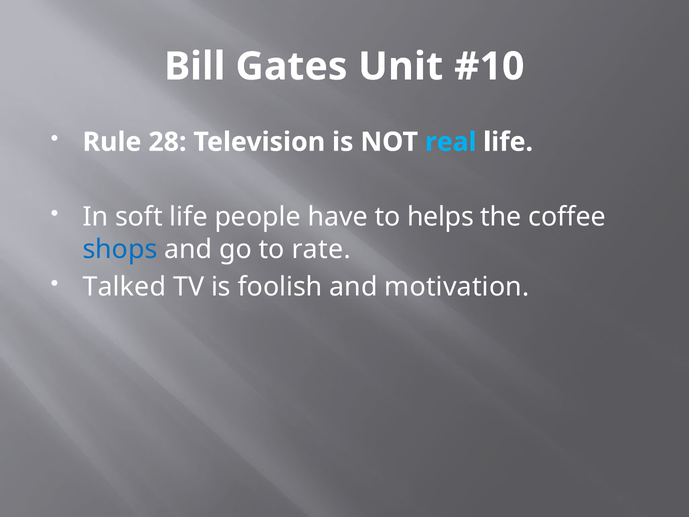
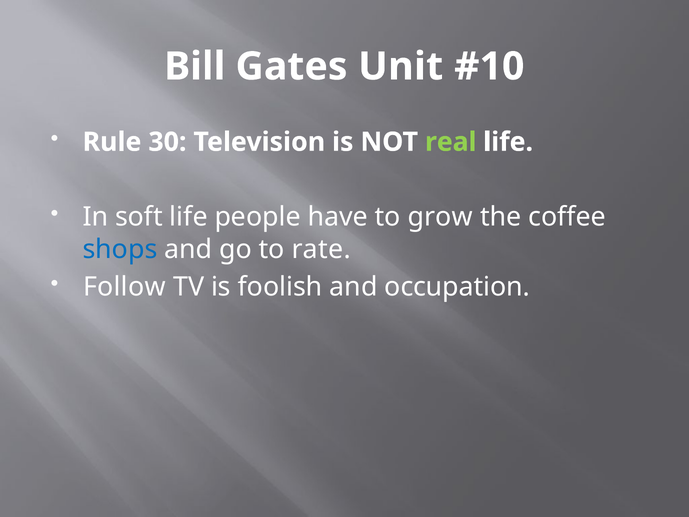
28: 28 -> 30 (167, 142)
real colour: light blue -> light green (451, 142)
helps: helps -> grow (440, 217)
Talked: Talked -> Follow (124, 287)
motivation: motivation -> occupation (457, 287)
